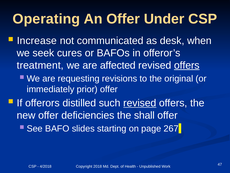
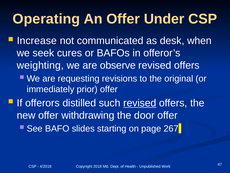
treatment: treatment -> weighting (40, 65)
affected: affected -> observe (118, 65)
offers underline: present -> none (187, 65)
deficiencies: deficiencies -> withdrawing (88, 115)
shall: shall -> door (144, 115)
